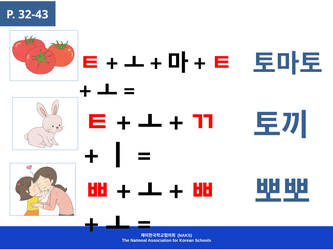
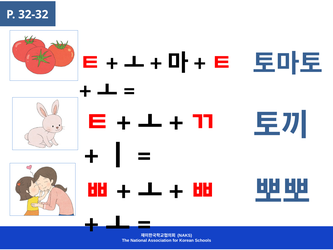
32-43: 32-43 -> 32-32 (33, 15)
